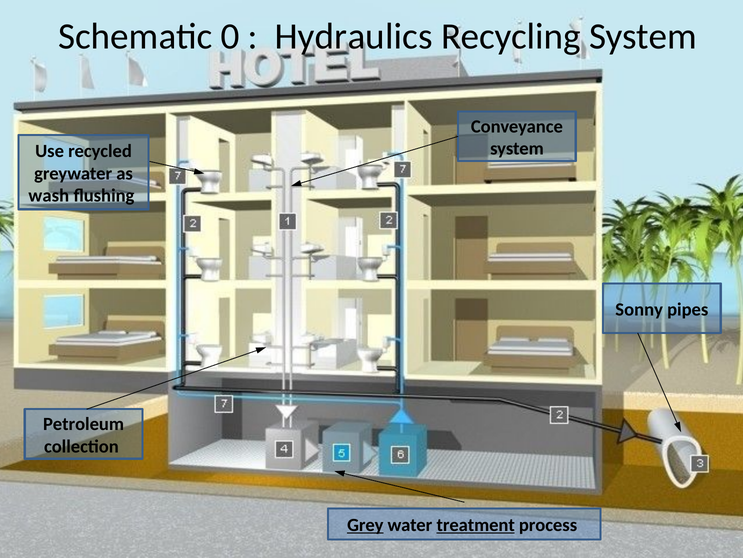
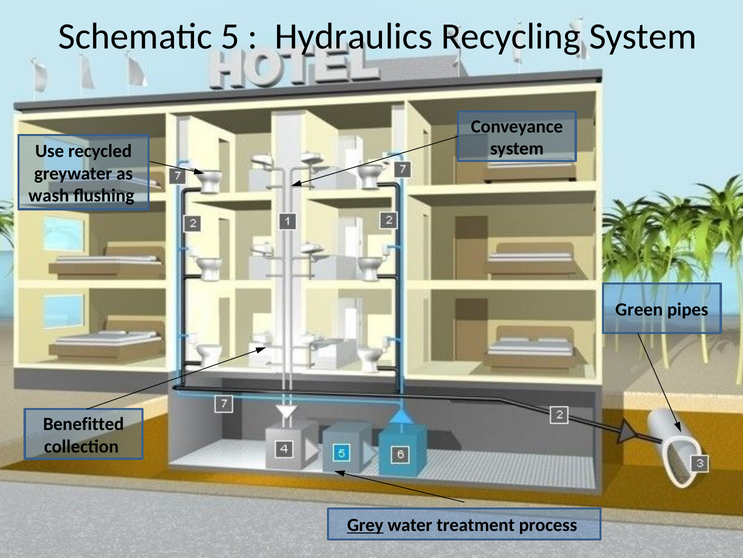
0: 0 -> 5 (230, 37)
Sonny: Sonny -> Green (639, 309)
Petroleum: Petroleum -> Benefitted (84, 424)
treatment underline: present -> none (476, 524)
